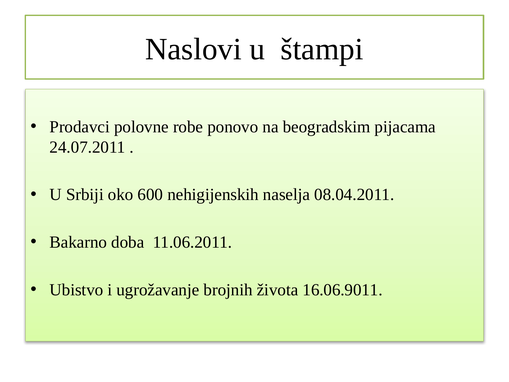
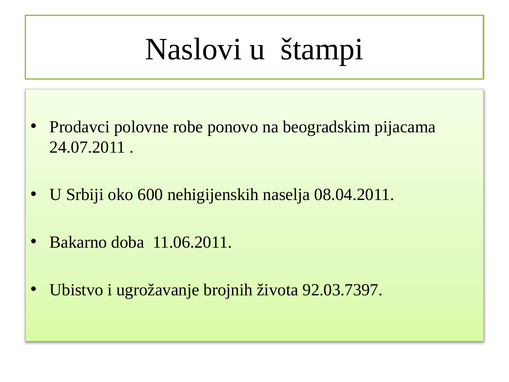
16.06.9011: 16.06.9011 -> 92.03.7397 (343, 290)
